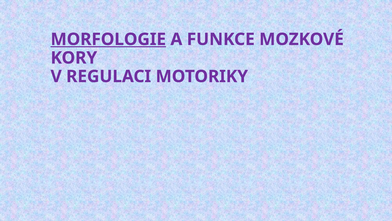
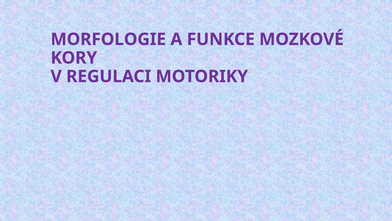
MORFOLOGIE underline: present -> none (108, 39)
